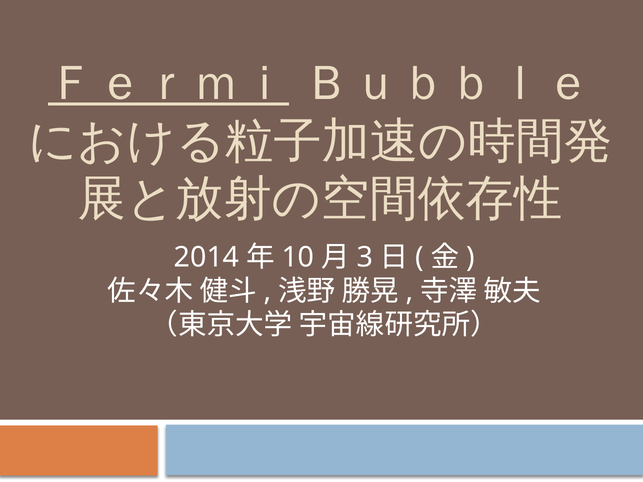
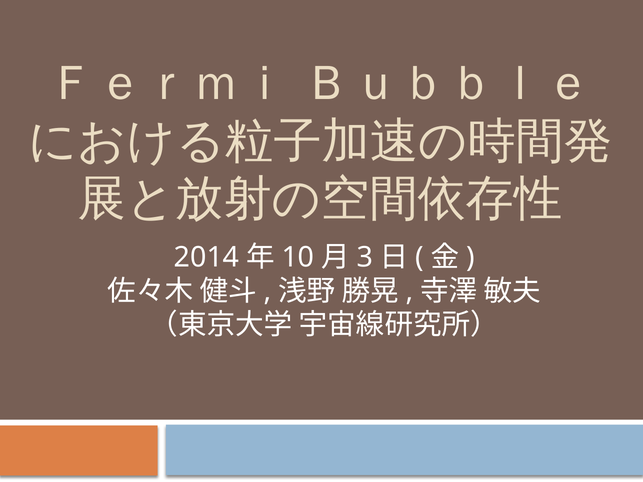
Ｆｅｒｍｉ underline: present -> none (168, 83)
